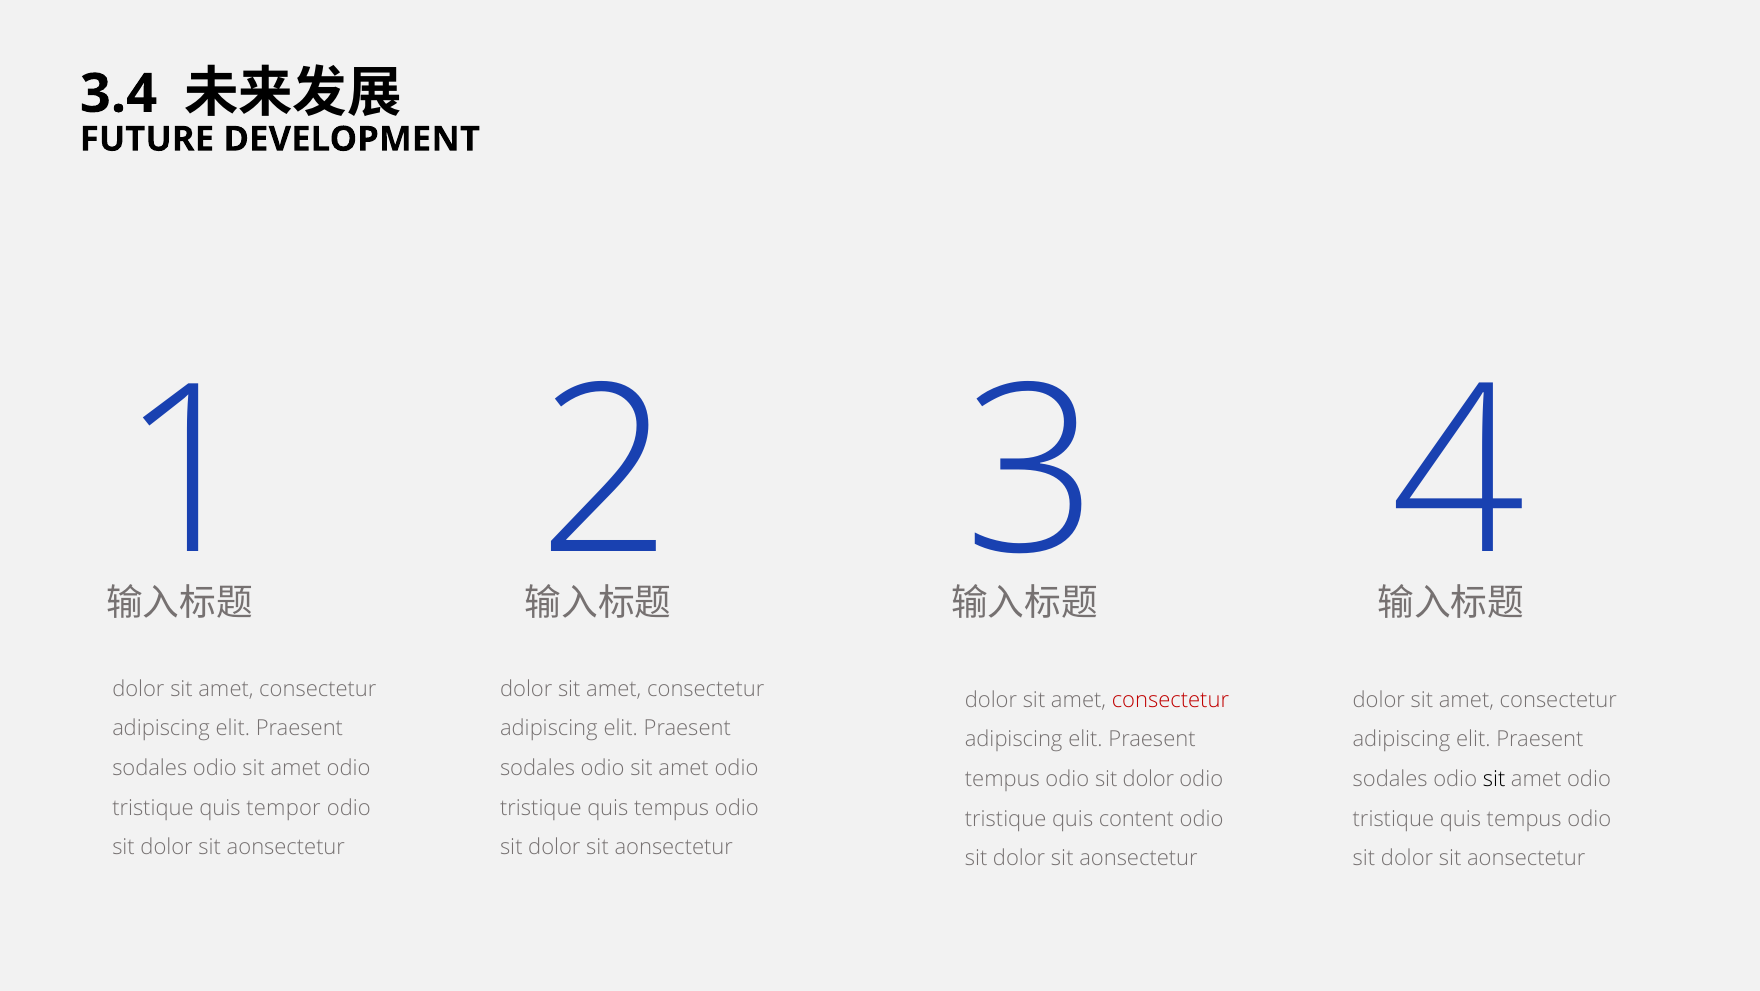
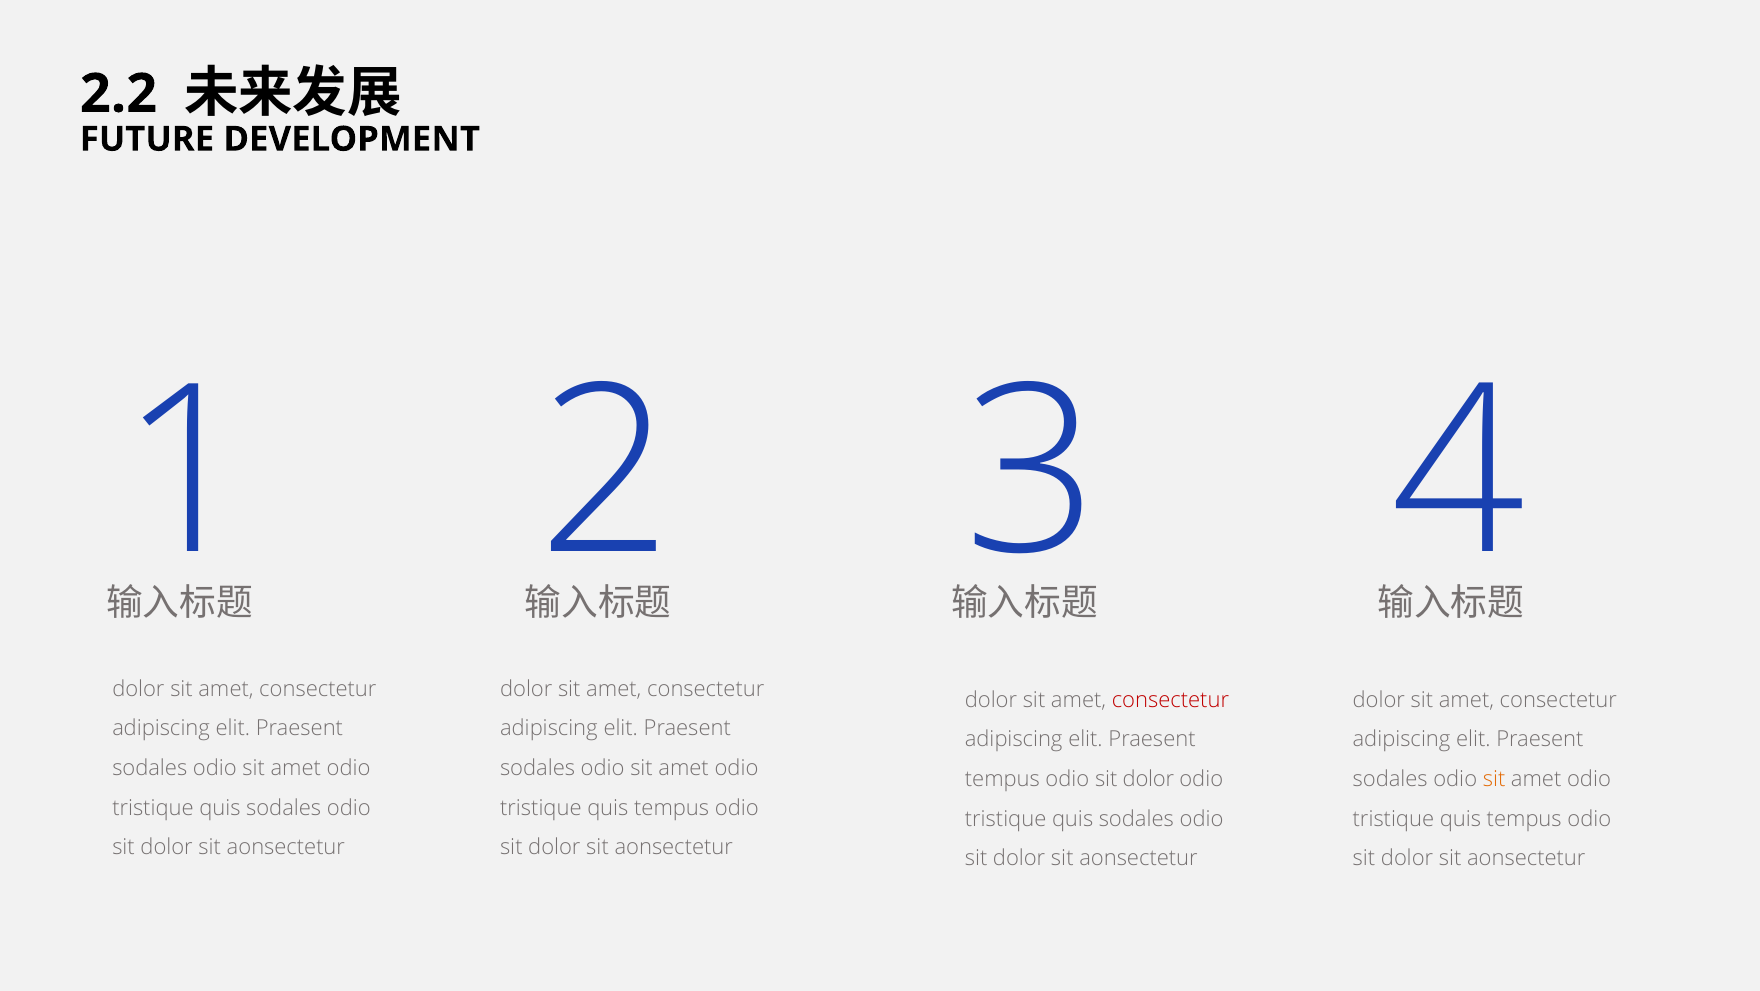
3.4: 3.4 -> 2.2 (119, 94)
sit colour: black -> orange (1494, 779)
tempor: tempor -> sodales (284, 807)
content: content -> sodales (1136, 818)
